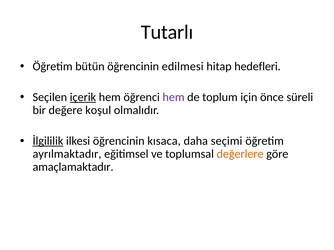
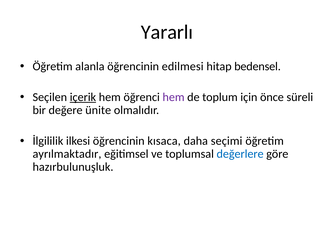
Tutarlı: Tutarlı -> Yararlı (167, 32)
bütün: bütün -> alanla (90, 67)
hedefleri: hedefleri -> bedensel (258, 67)
koşul: koşul -> ünite (98, 110)
İlgililik underline: present -> none (48, 141)
değerlere colour: orange -> blue (240, 154)
amaçlamaktadır: amaçlamaktadır -> hazırbulunuşluk (73, 167)
